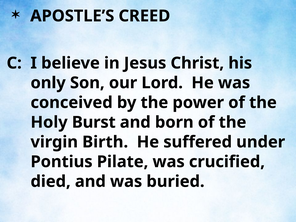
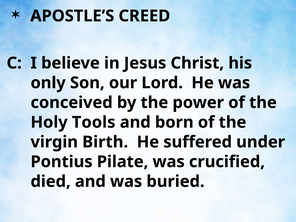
Burst: Burst -> Tools (94, 122)
